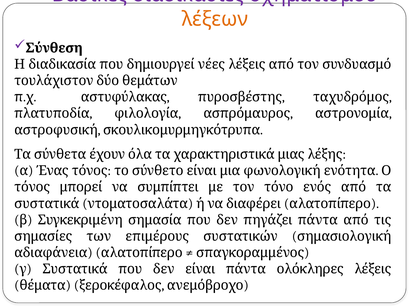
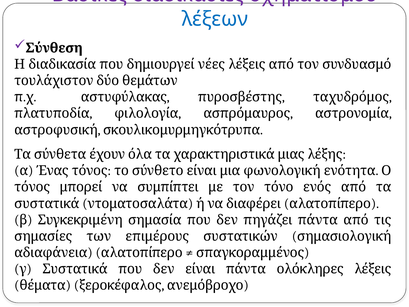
λέξεων colour: orange -> blue (215, 19)
